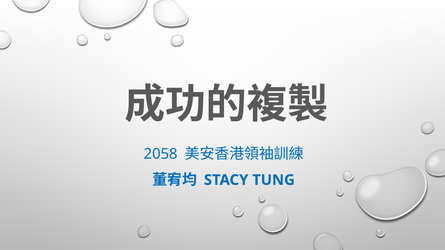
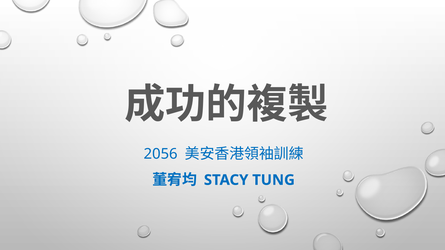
2058: 2058 -> 2056 (161, 154)
